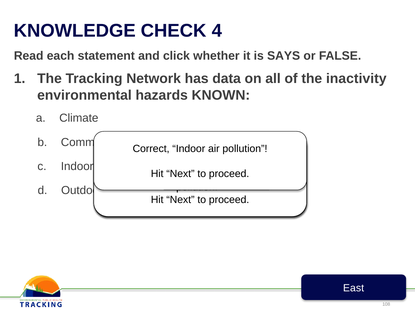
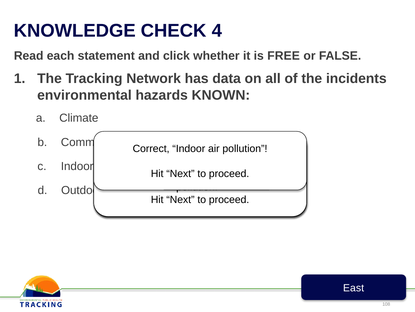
SAYS: SAYS -> FREE (284, 56)
inactivity: inactivity -> incidents (356, 78)
